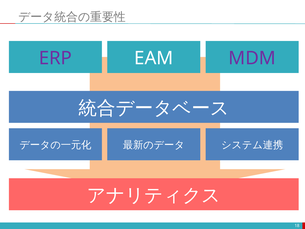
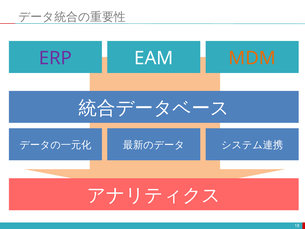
MDM colour: purple -> orange (252, 58)
